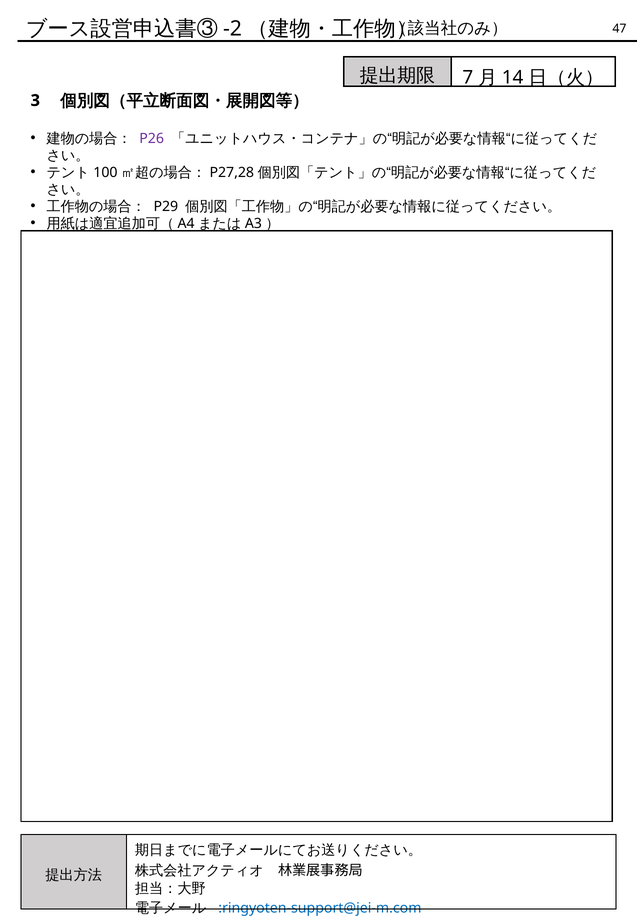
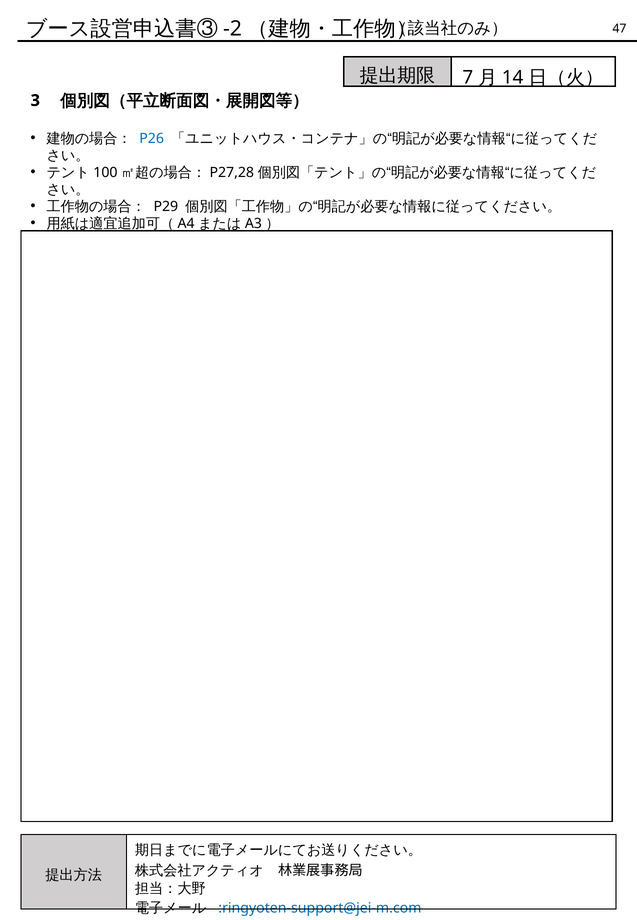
P26 colour: purple -> blue (152, 139)
